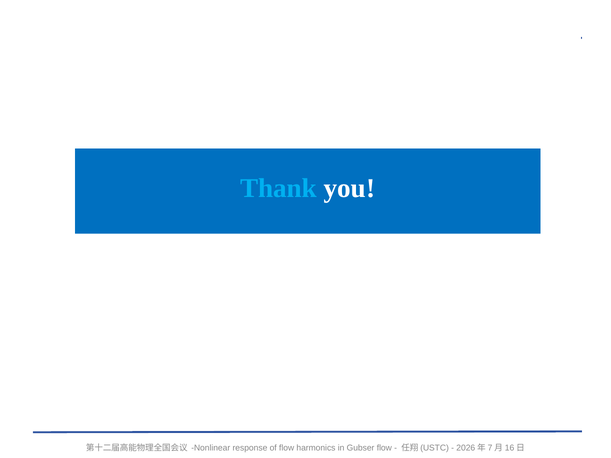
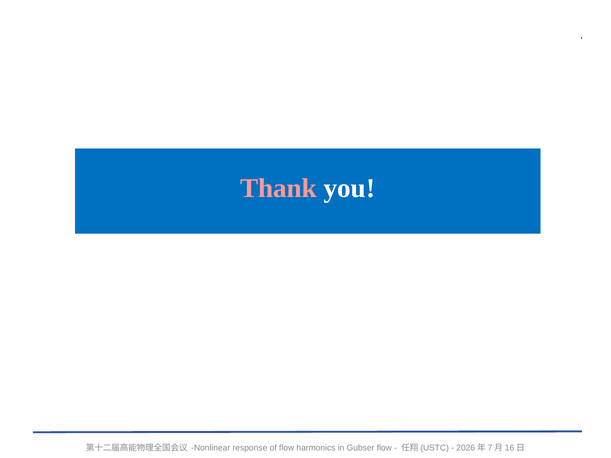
Thank colour: light blue -> pink (279, 188)
